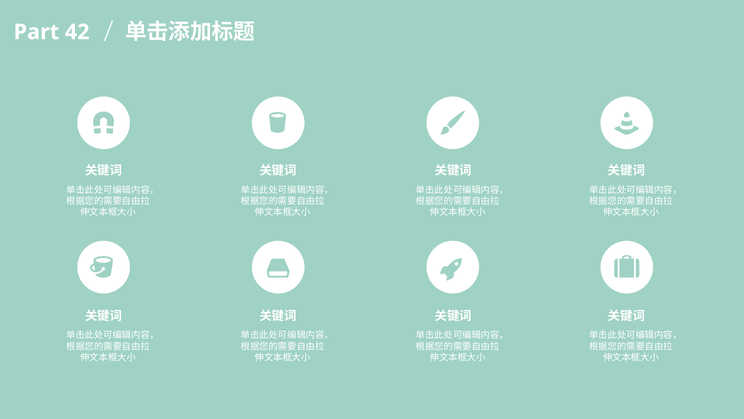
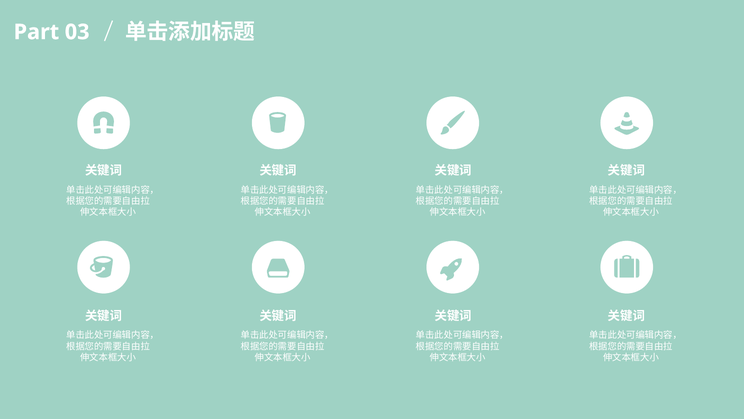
42: 42 -> 03 (77, 32)
